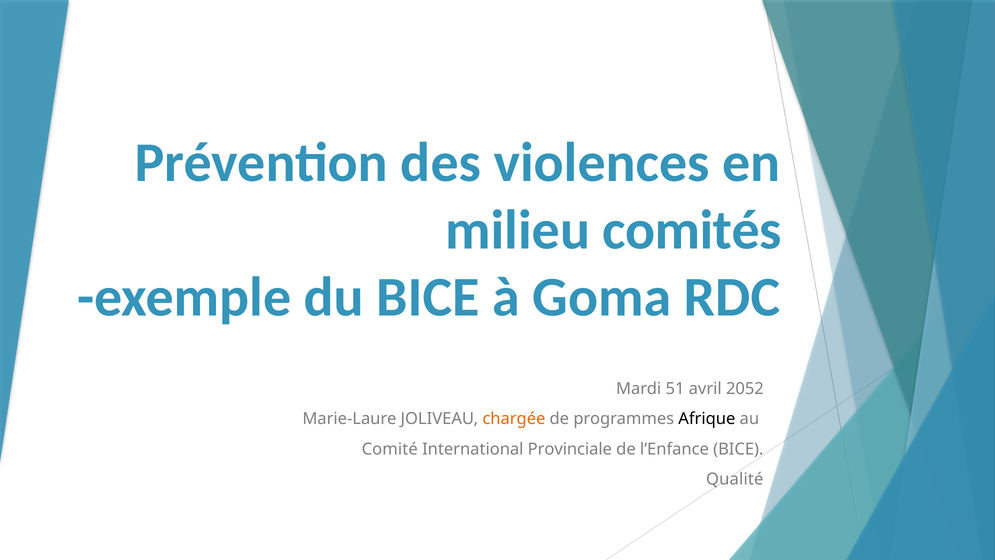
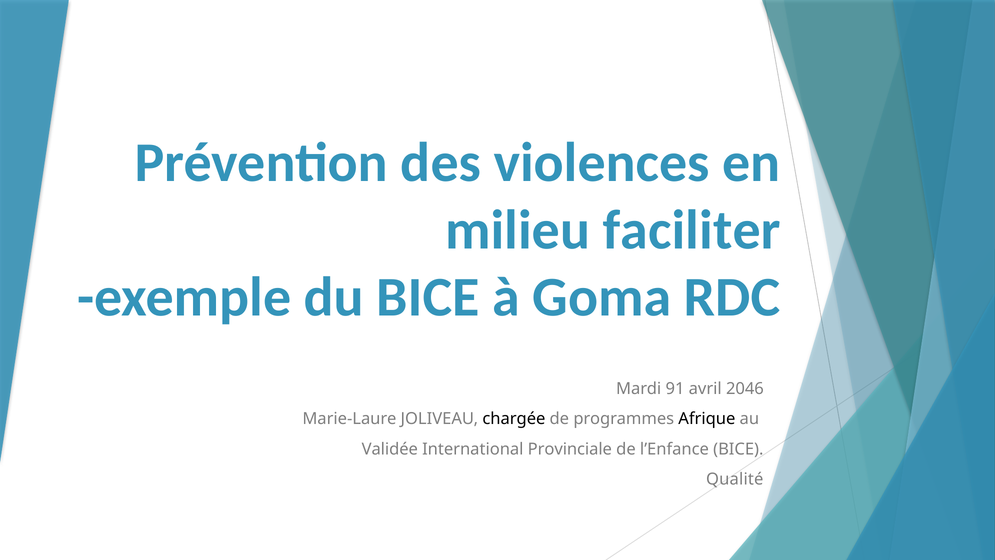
comités: comités -> faciliter (692, 230)
51: 51 -> 91 (675, 388)
2052: 2052 -> 2046 (745, 388)
chargée colour: orange -> black (514, 419)
Comité: Comité -> Validée (390, 449)
